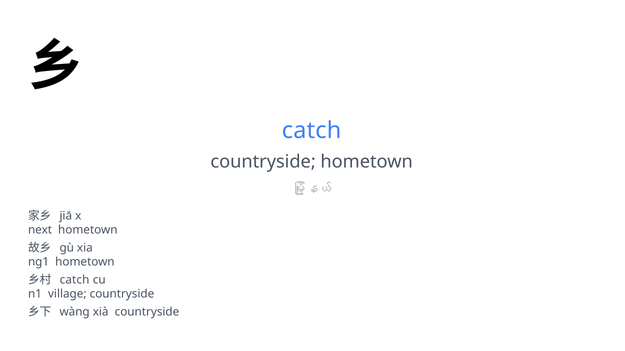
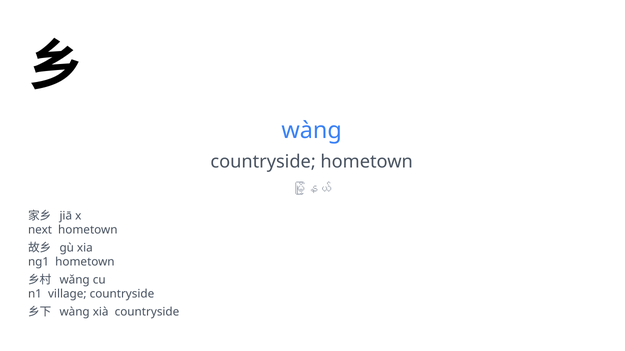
catch: catch -> wàng (312, 130)
catch: catch -> wǎng (75, 280)
